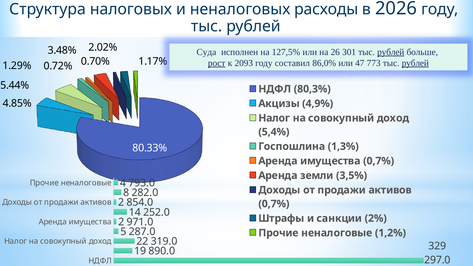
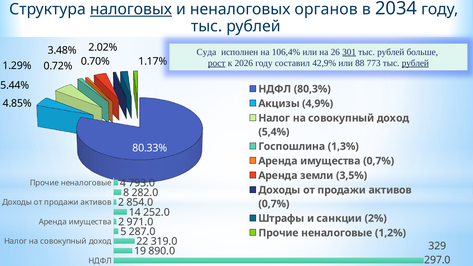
налоговых underline: none -> present (131, 9)
расходы: расходы -> органов (326, 9)
2026: 2026 -> 2034 (396, 8)
127,5%: 127,5% -> 106,4% (286, 52)
301 underline: none -> present (349, 52)
рублей underline: present -> none (391, 52)
2093: 2093 -> 2026 (244, 63)
86,0%: 86,0% -> 42,9% (324, 63)
47: 47 -> 88 (360, 63)
